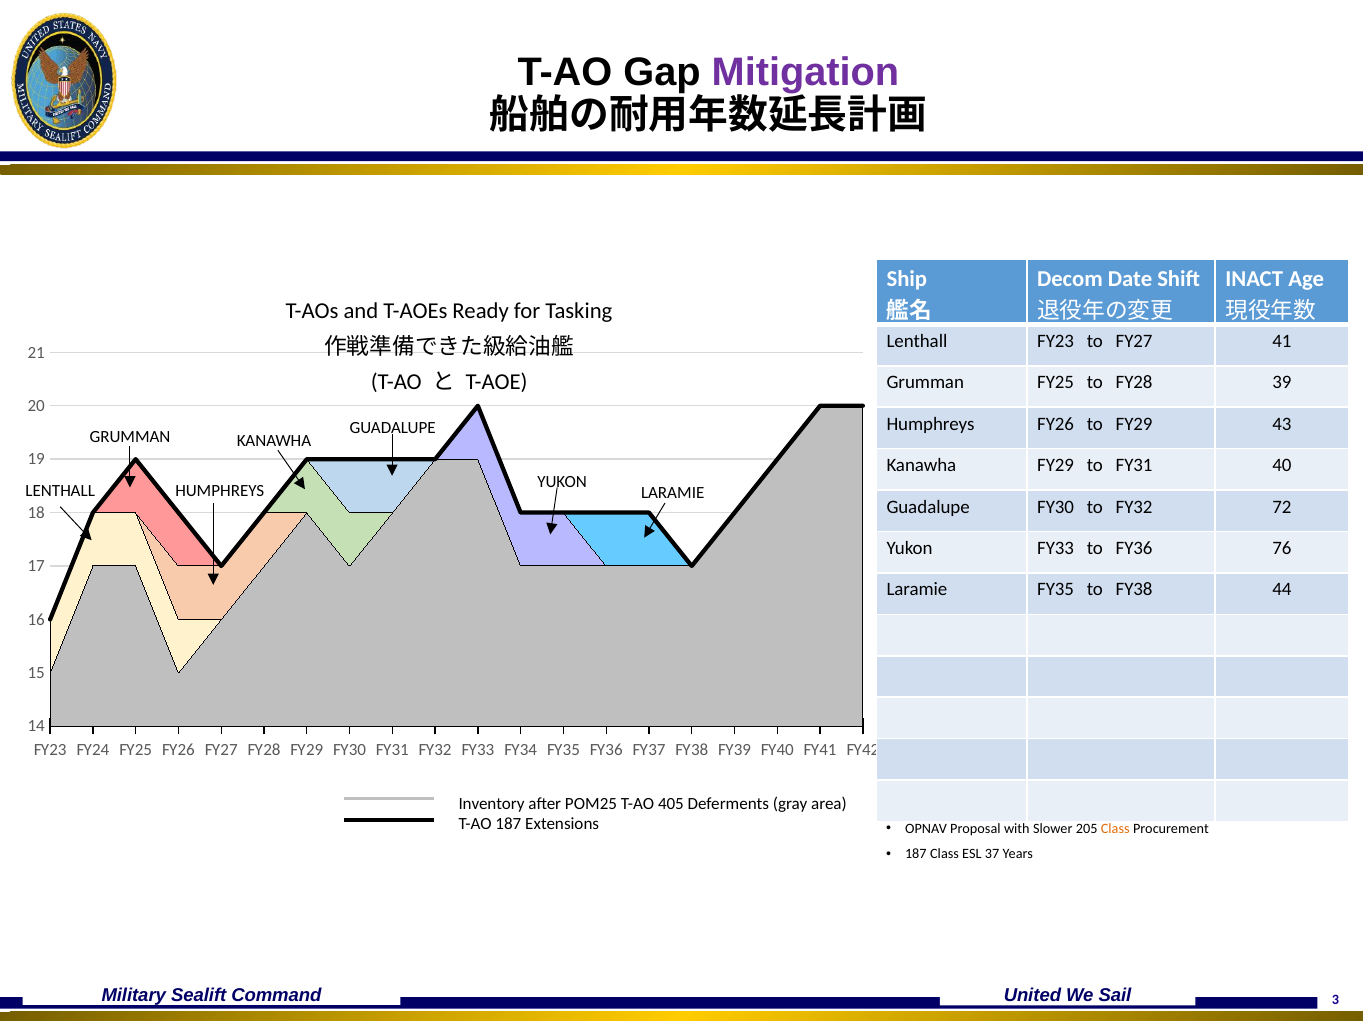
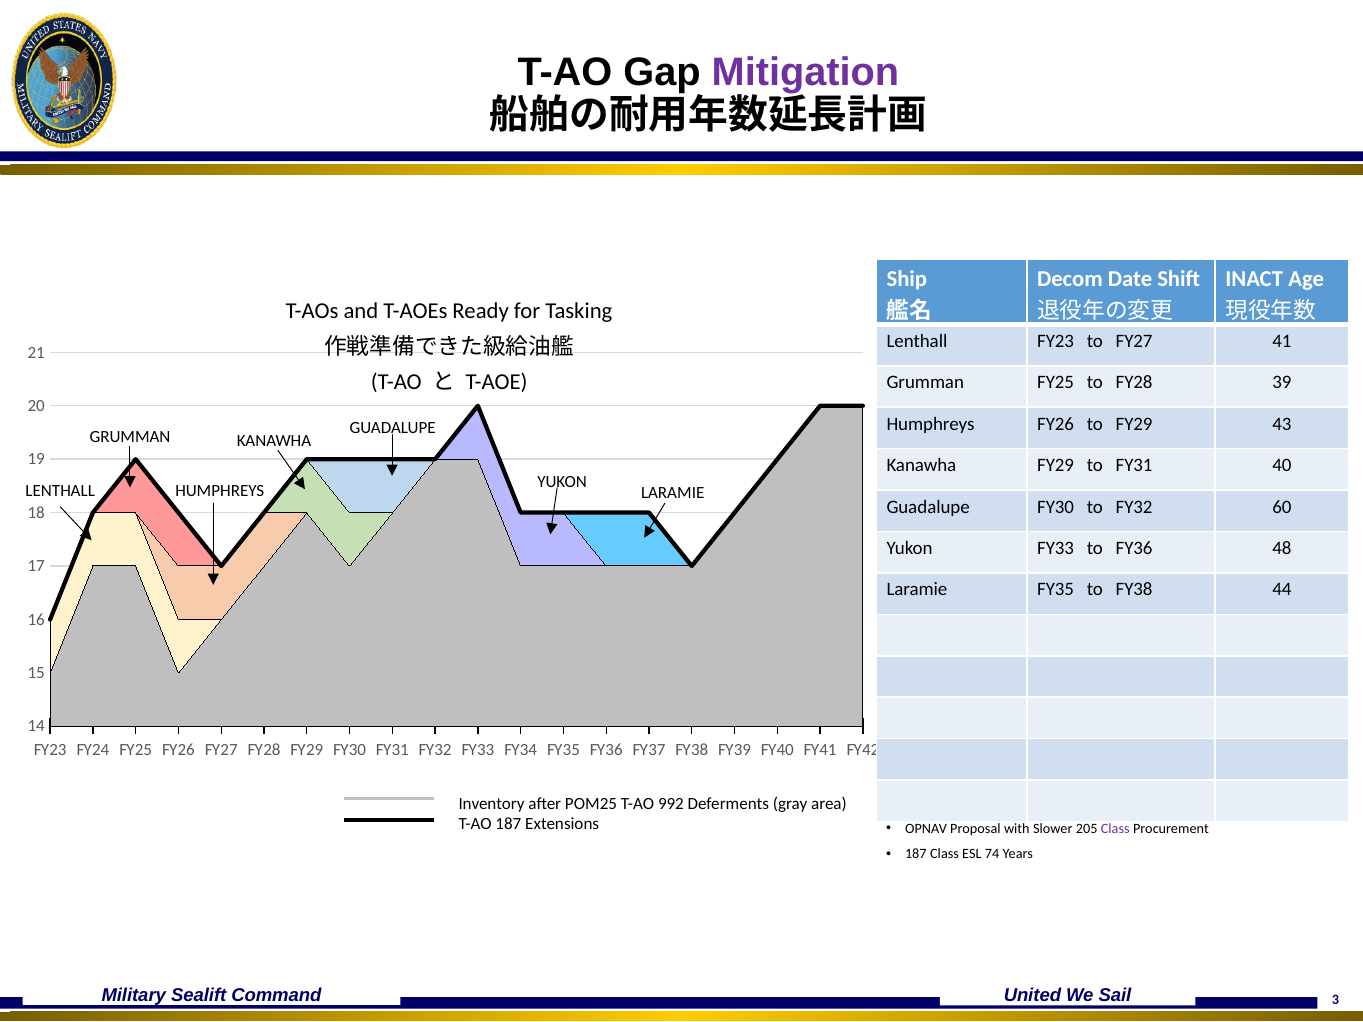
72: 72 -> 60 (1282, 507)
76: 76 -> 48 (1282, 548)
405: 405 -> 992 (671, 804)
Class colour: orange -> purple (1115, 829)
37: 37 -> 74 (992, 854)
